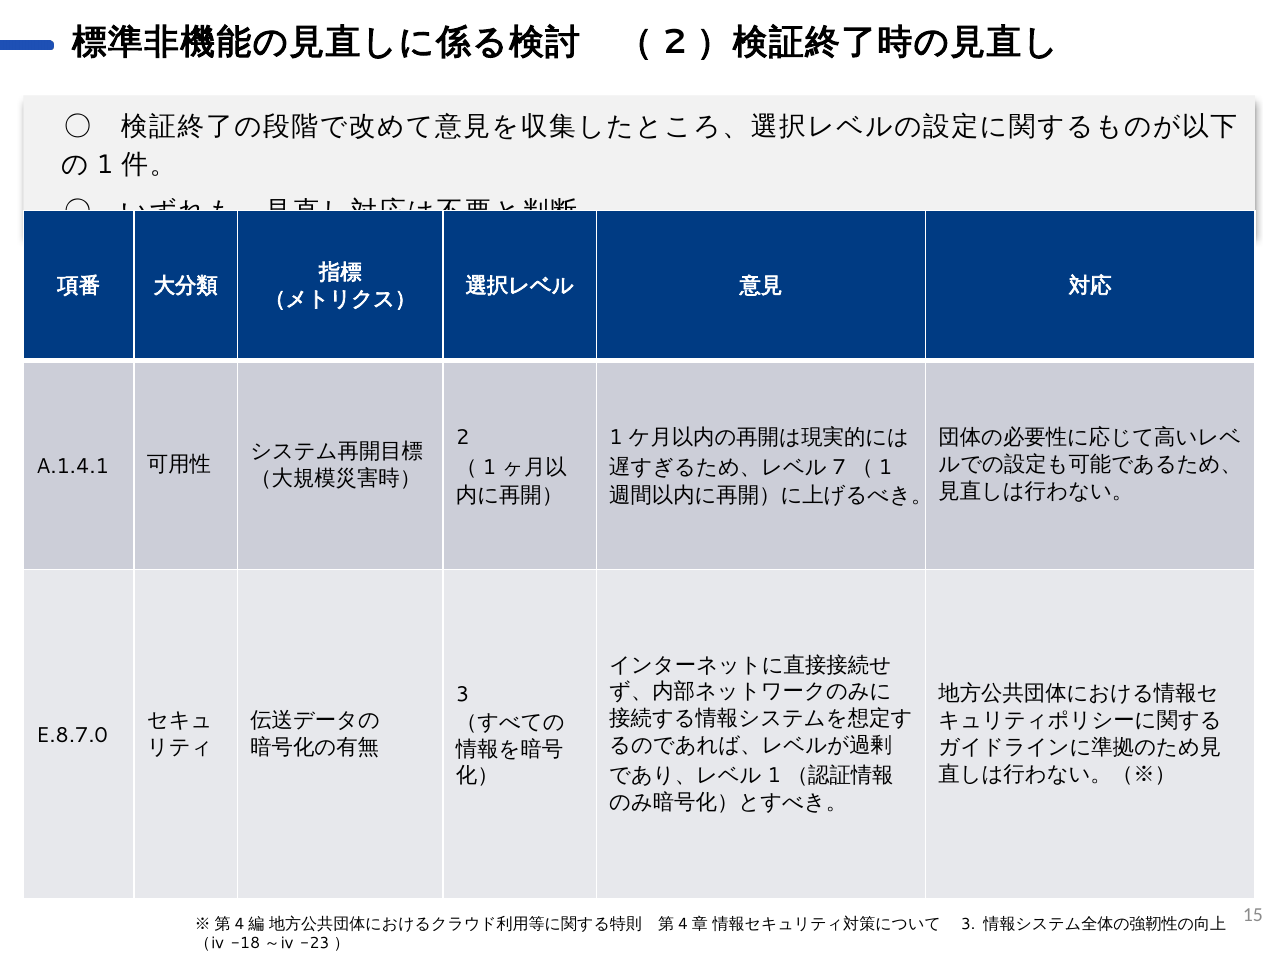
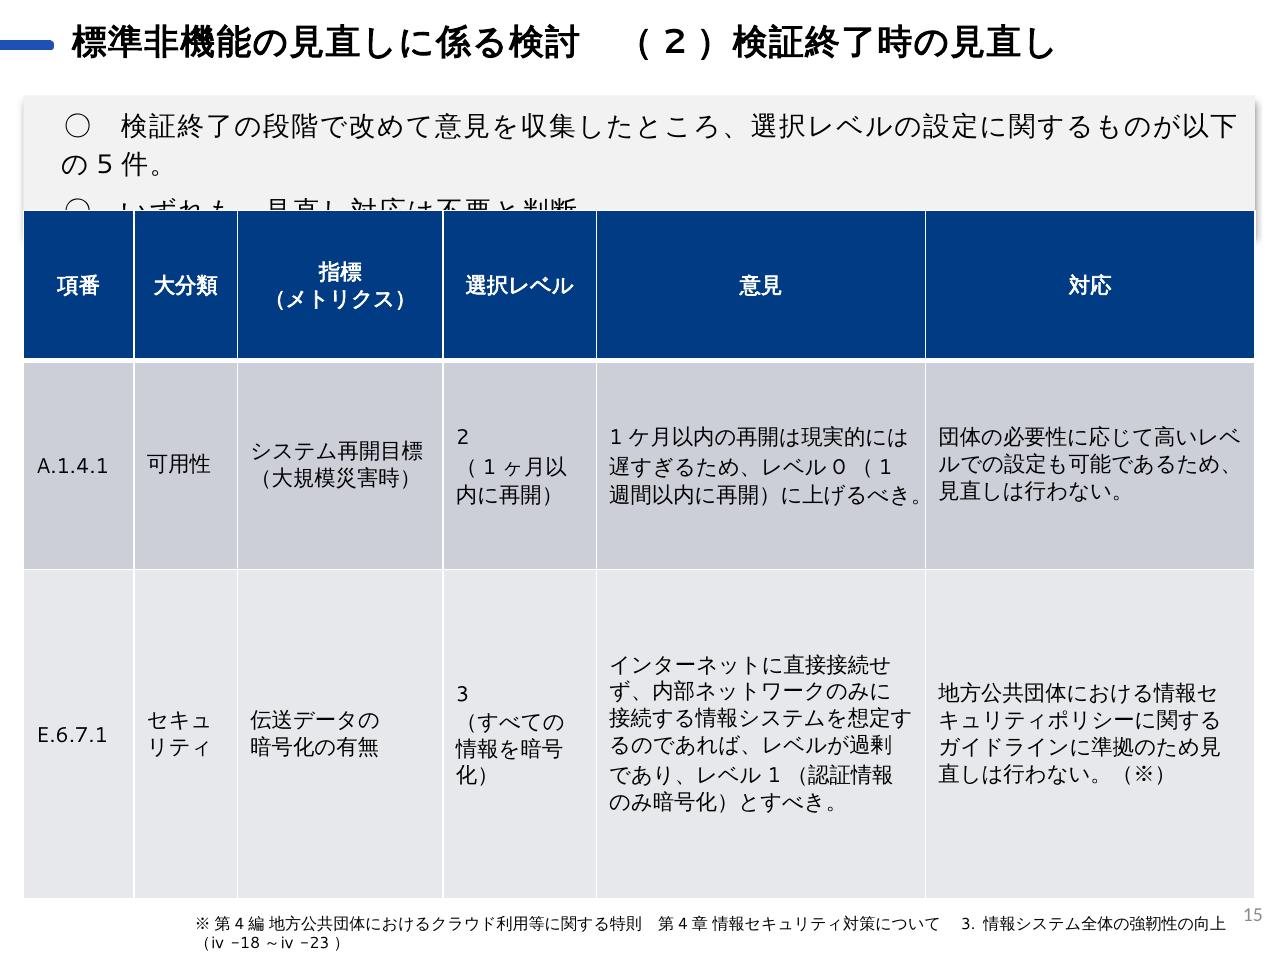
1: 1 -> 5 (105, 165)
7: 7 -> 0 (839, 468)
E.8.7.0: E.8.7.0 -> E.6.7.1 (72, 735)
